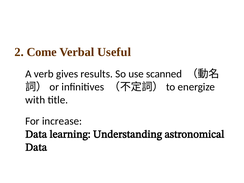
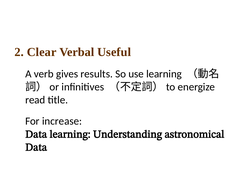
Come: Come -> Clear (42, 52)
use scanned: scanned -> learning (164, 74)
with: with -> read (35, 100)
